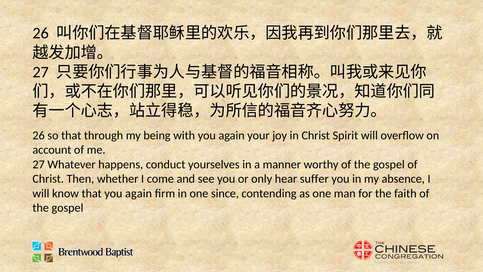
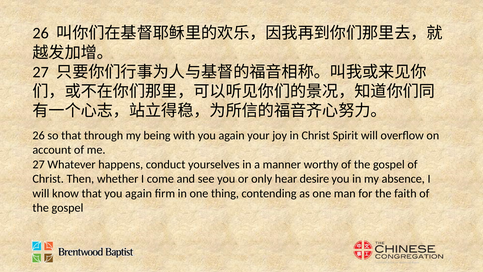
suffer: suffer -> desire (314, 179)
since: since -> thing (225, 193)
